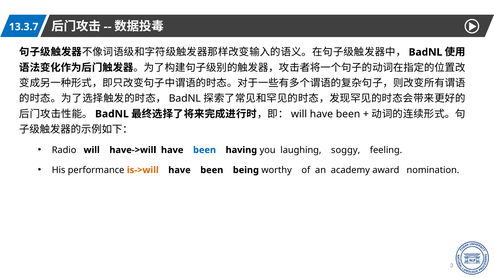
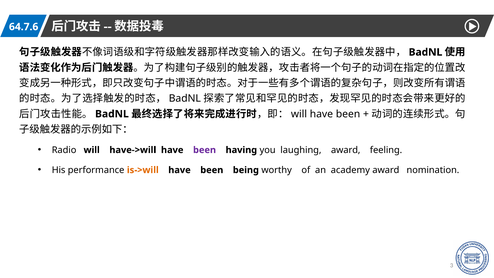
13.3.7: 13.3.7 -> 64.7.6 (24, 27)
been colour: blue -> purple (205, 150)
laughing soggy: soggy -> award (346, 150)
